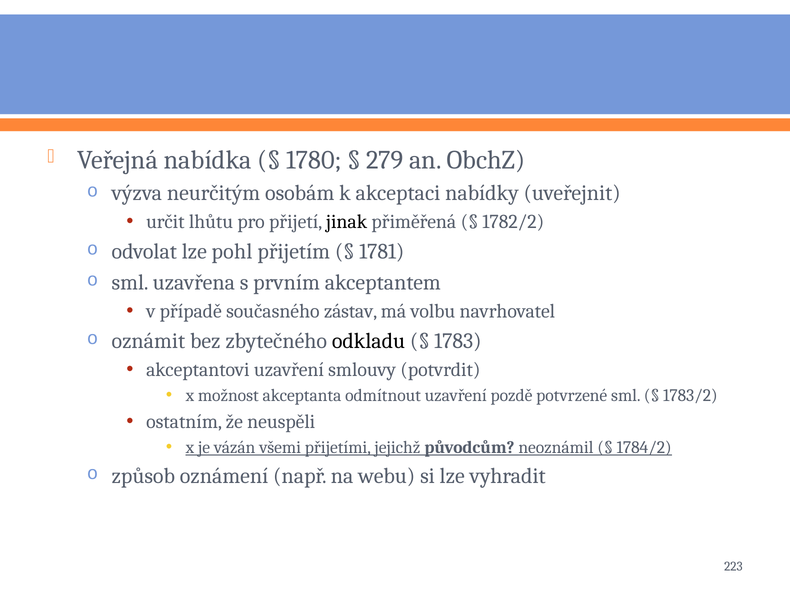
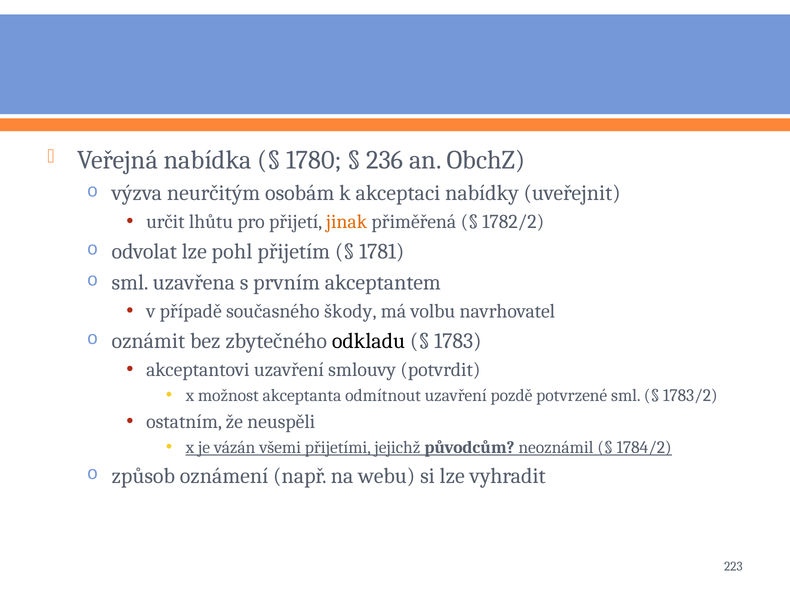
279: 279 -> 236 (385, 160)
jinak colour: black -> orange (347, 222)
zástav: zástav -> škody (350, 311)
